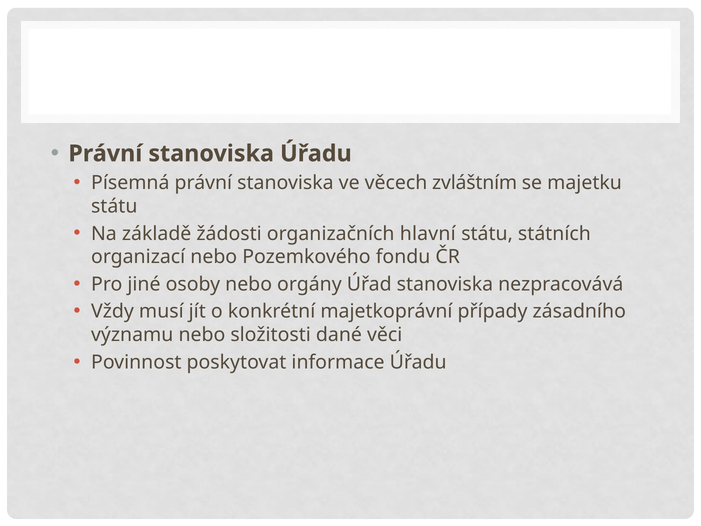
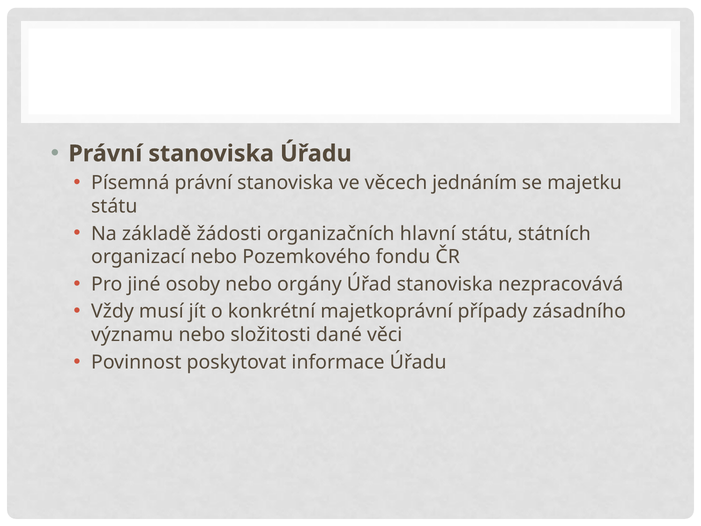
zvláštním: zvláštním -> jednáním (475, 183)
